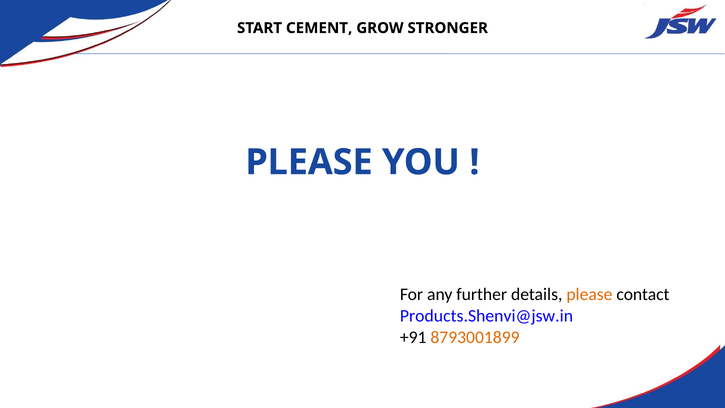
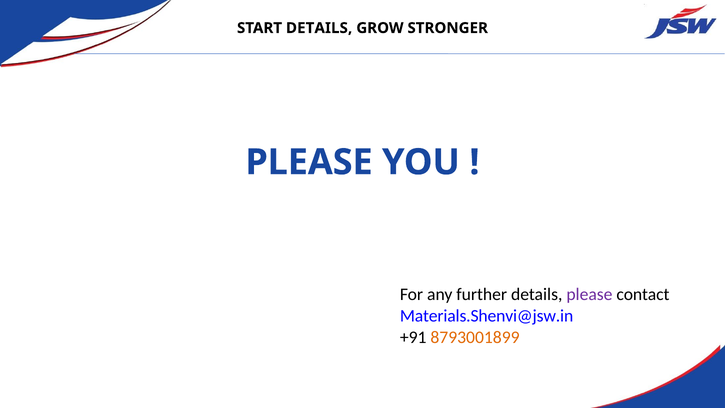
START CEMENT: CEMENT -> DETAILS (319, 28)
please colour: orange -> purple (589, 295)
Products.Shenvi@jsw.in: Products.Shenvi@jsw.in -> Materials.Shenvi@jsw.in (487, 316)
